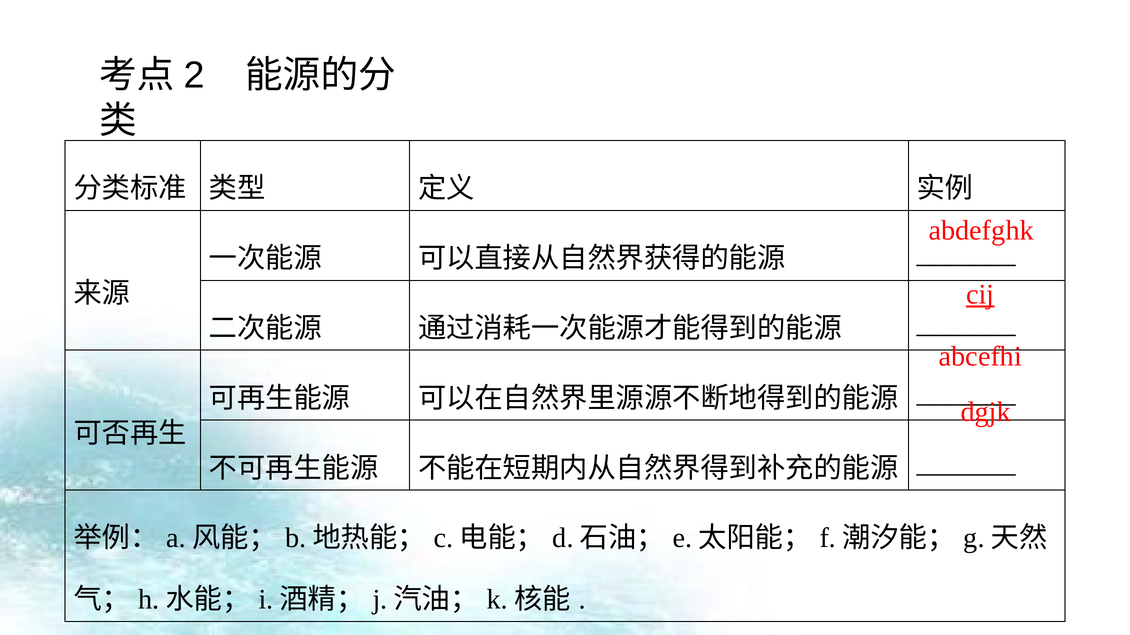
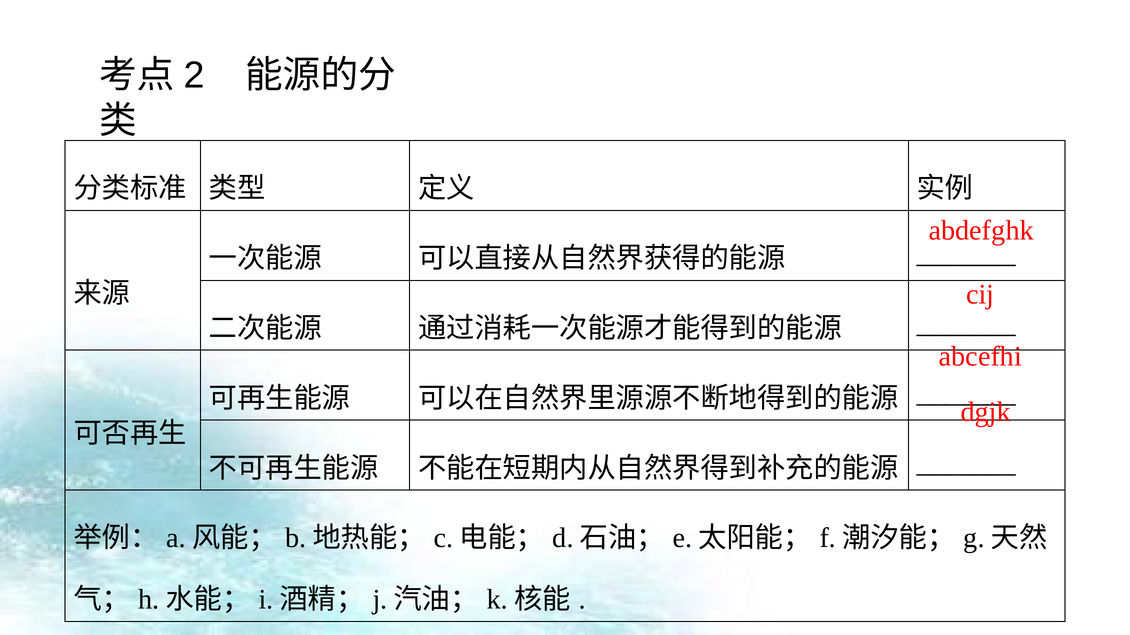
cij underline: present -> none (980, 295)
